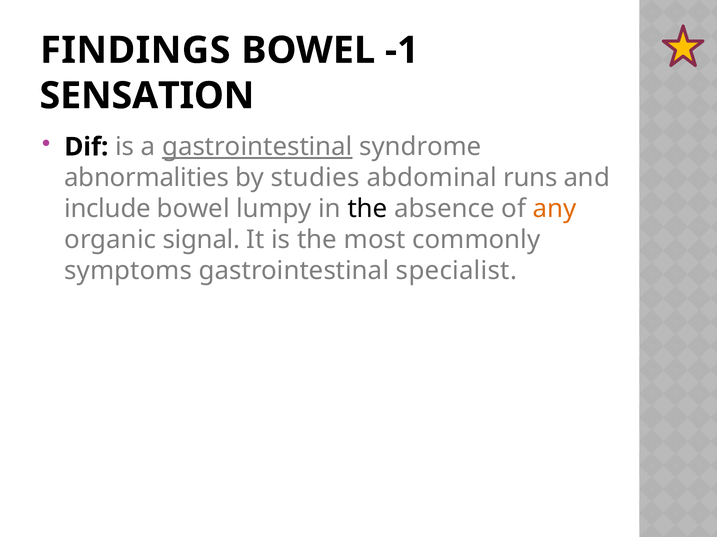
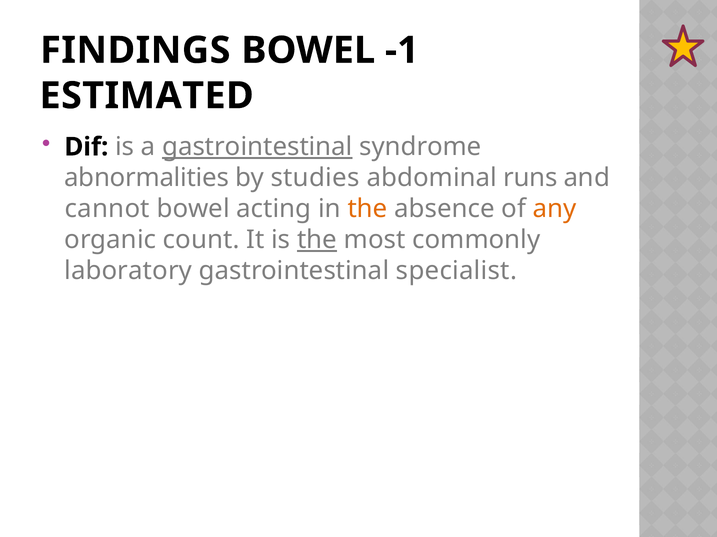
SENSATION: SENSATION -> ESTIMATED (147, 96)
include: include -> cannot (107, 209)
lumpy: lumpy -> acting (274, 209)
the colour: black -> orange (367, 209)
signal: signal -> count (201, 240)
the underline: none -> present (317, 240)
symptoms: symptoms -> laboratory (128, 271)
